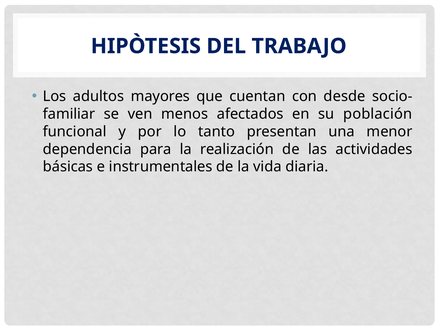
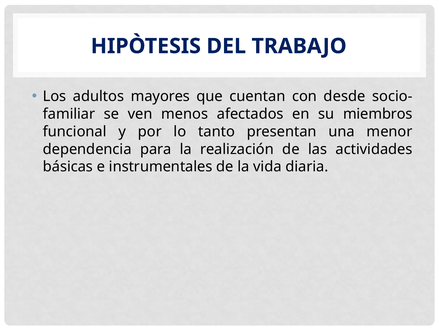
población: población -> miembros (378, 114)
